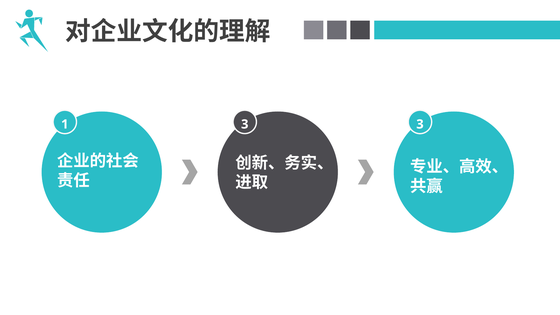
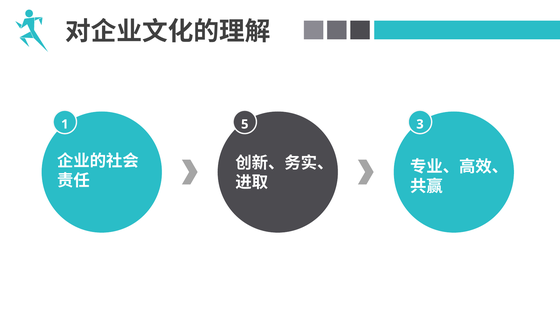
1 3: 3 -> 5 (245, 124)
